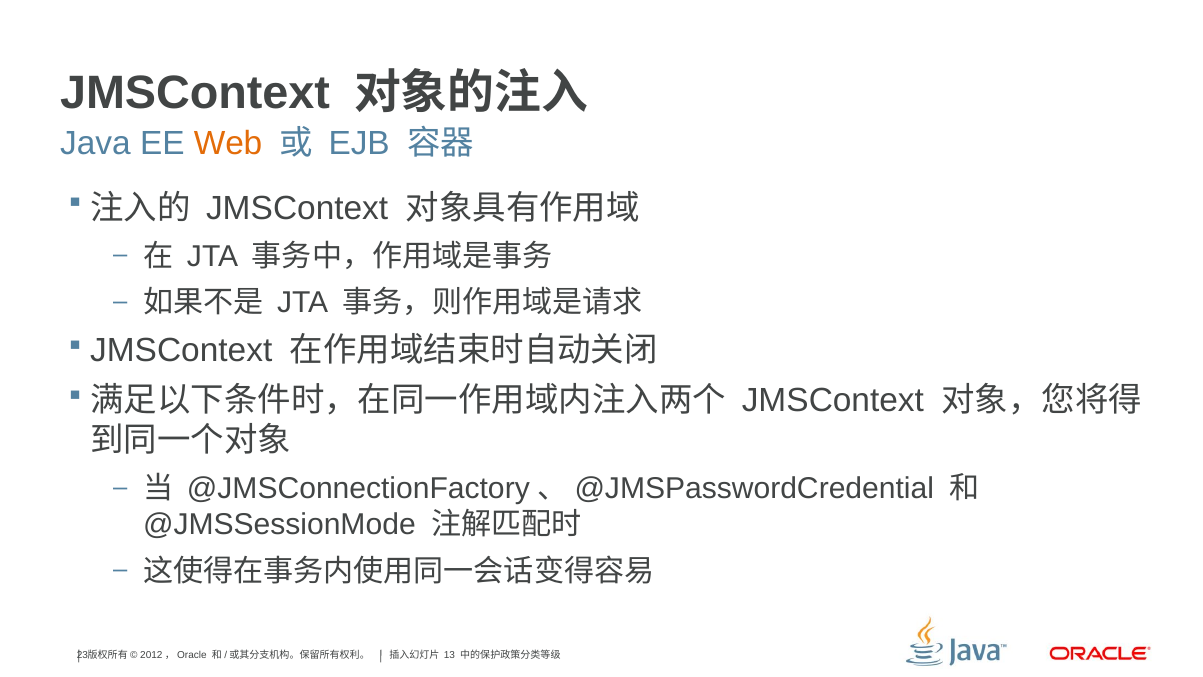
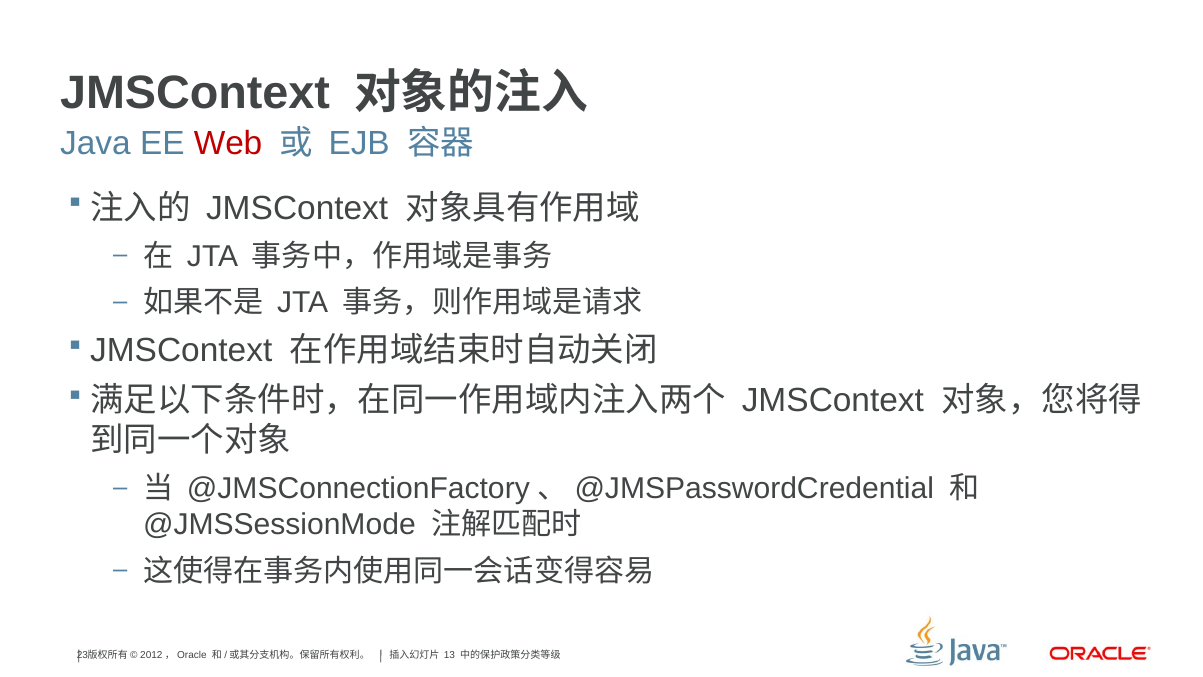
Web colour: orange -> red (228, 143)
